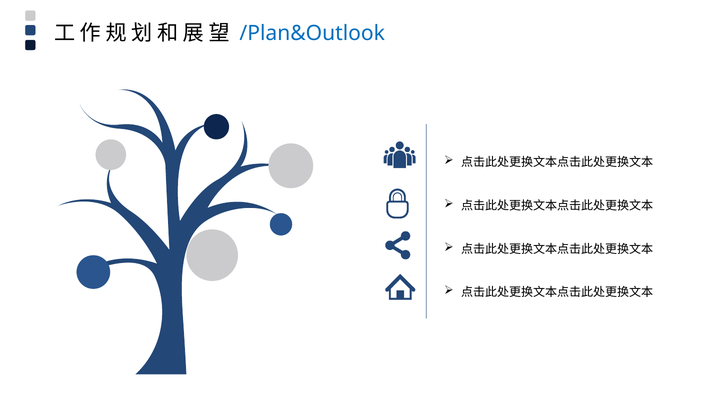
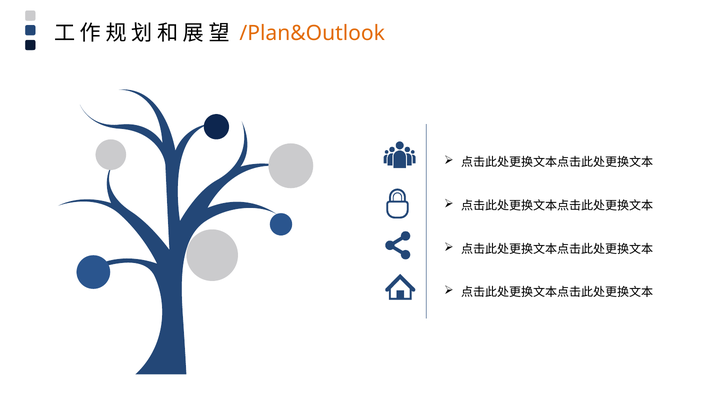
/Plan&Outlook colour: blue -> orange (312, 33)
